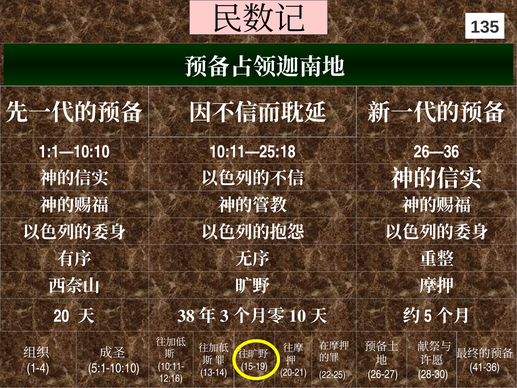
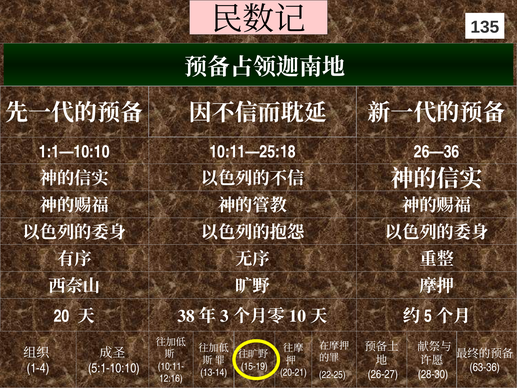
41-36: 41-36 -> 63-36 (485, 367)
